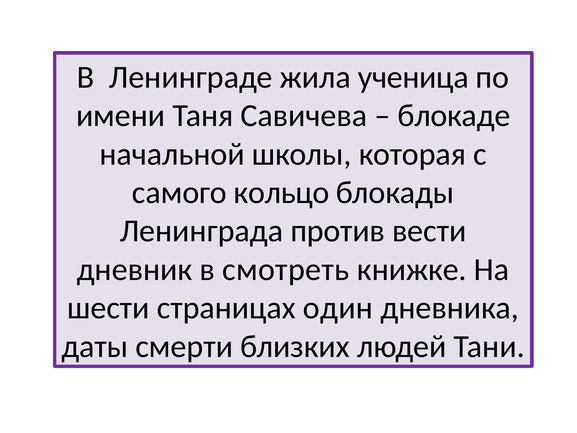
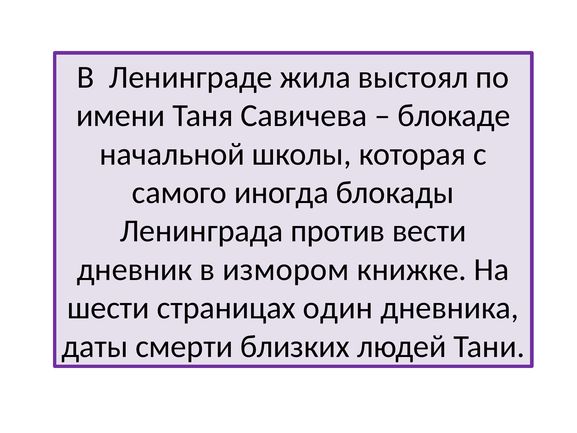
ученица: ученица -> выстоял (413, 77)
кольцо: кольцо -> иногда (281, 192)
смотреть: смотреть -> измором (286, 269)
